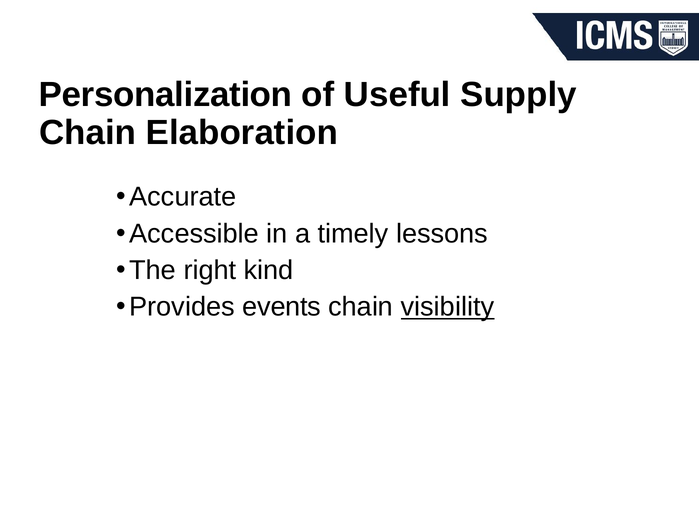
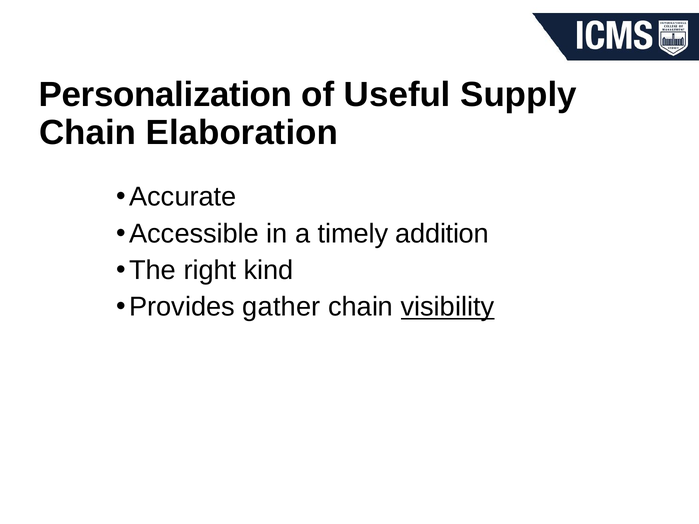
lessons: lessons -> addition (442, 234)
events: events -> gather (281, 307)
